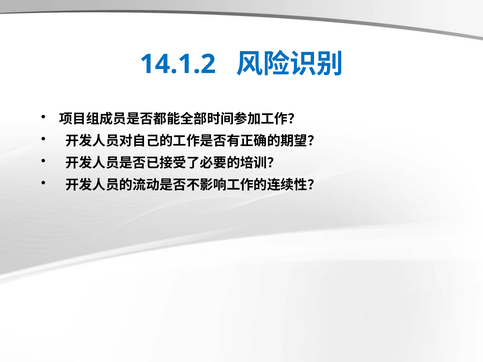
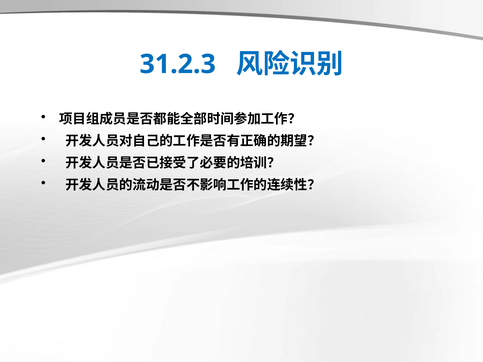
14.1.2: 14.1.2 -> 31.2.3 (178, 64)
